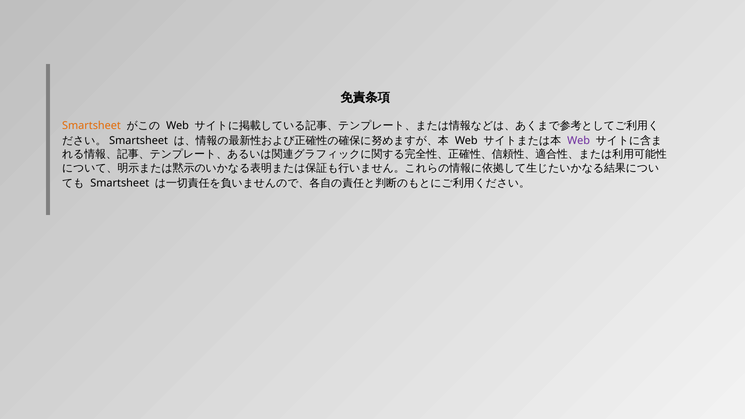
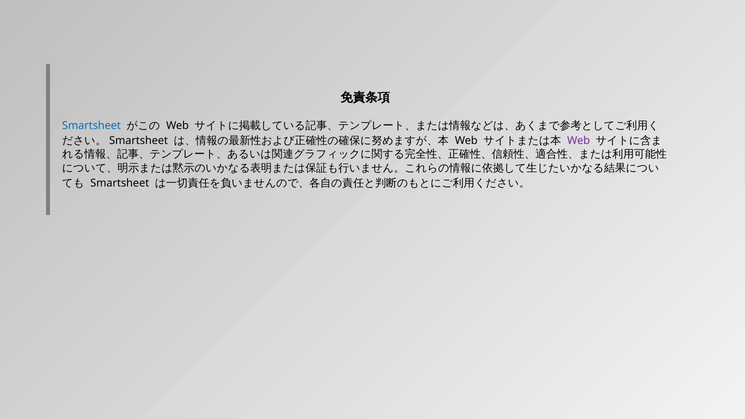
Smartsheet colour: orange -> blue (92, 126)
